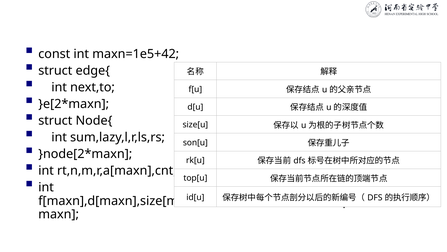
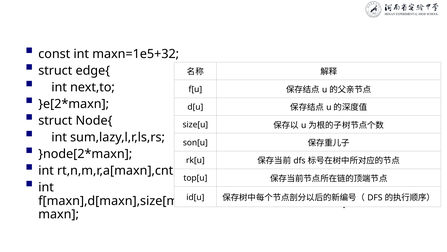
maxn=1e5+42: maxn=1e5+42 -> maxn=1e5+32 (136, 54)
